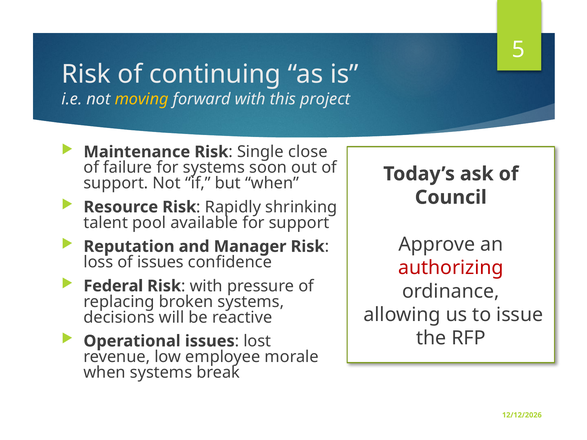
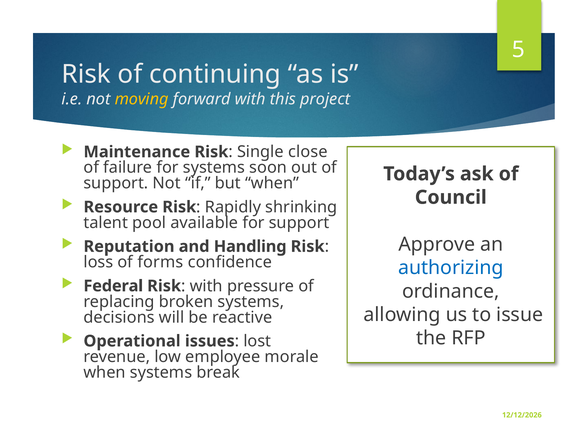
Manager: Manager -> Handling (250, 247)
of issues: issues -> forms (160, 262)
authorizing colour: red -> blue (451, 268)
